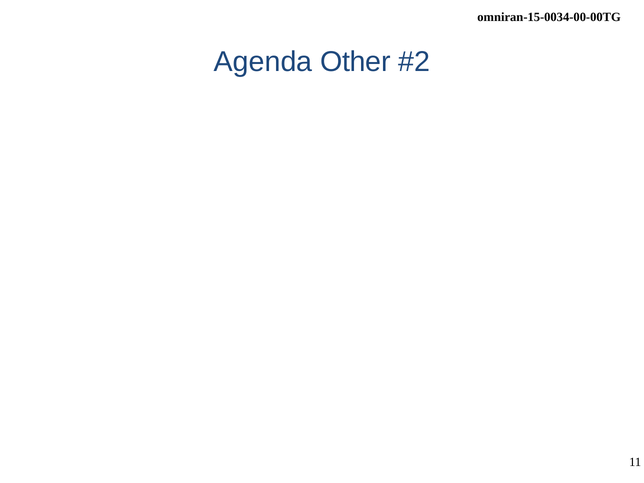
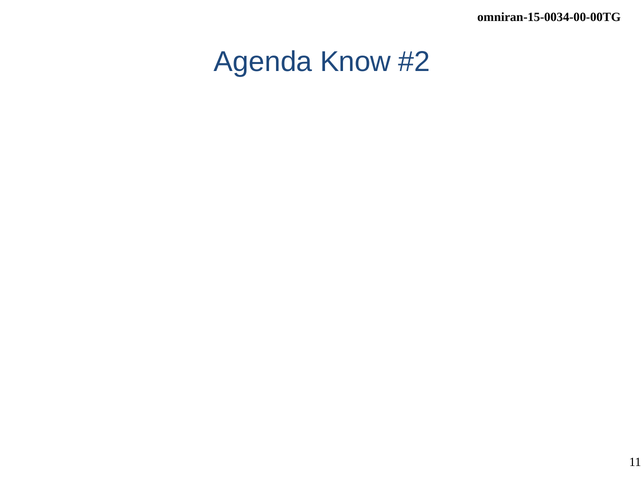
Other: Other -> Know (355, 62)
